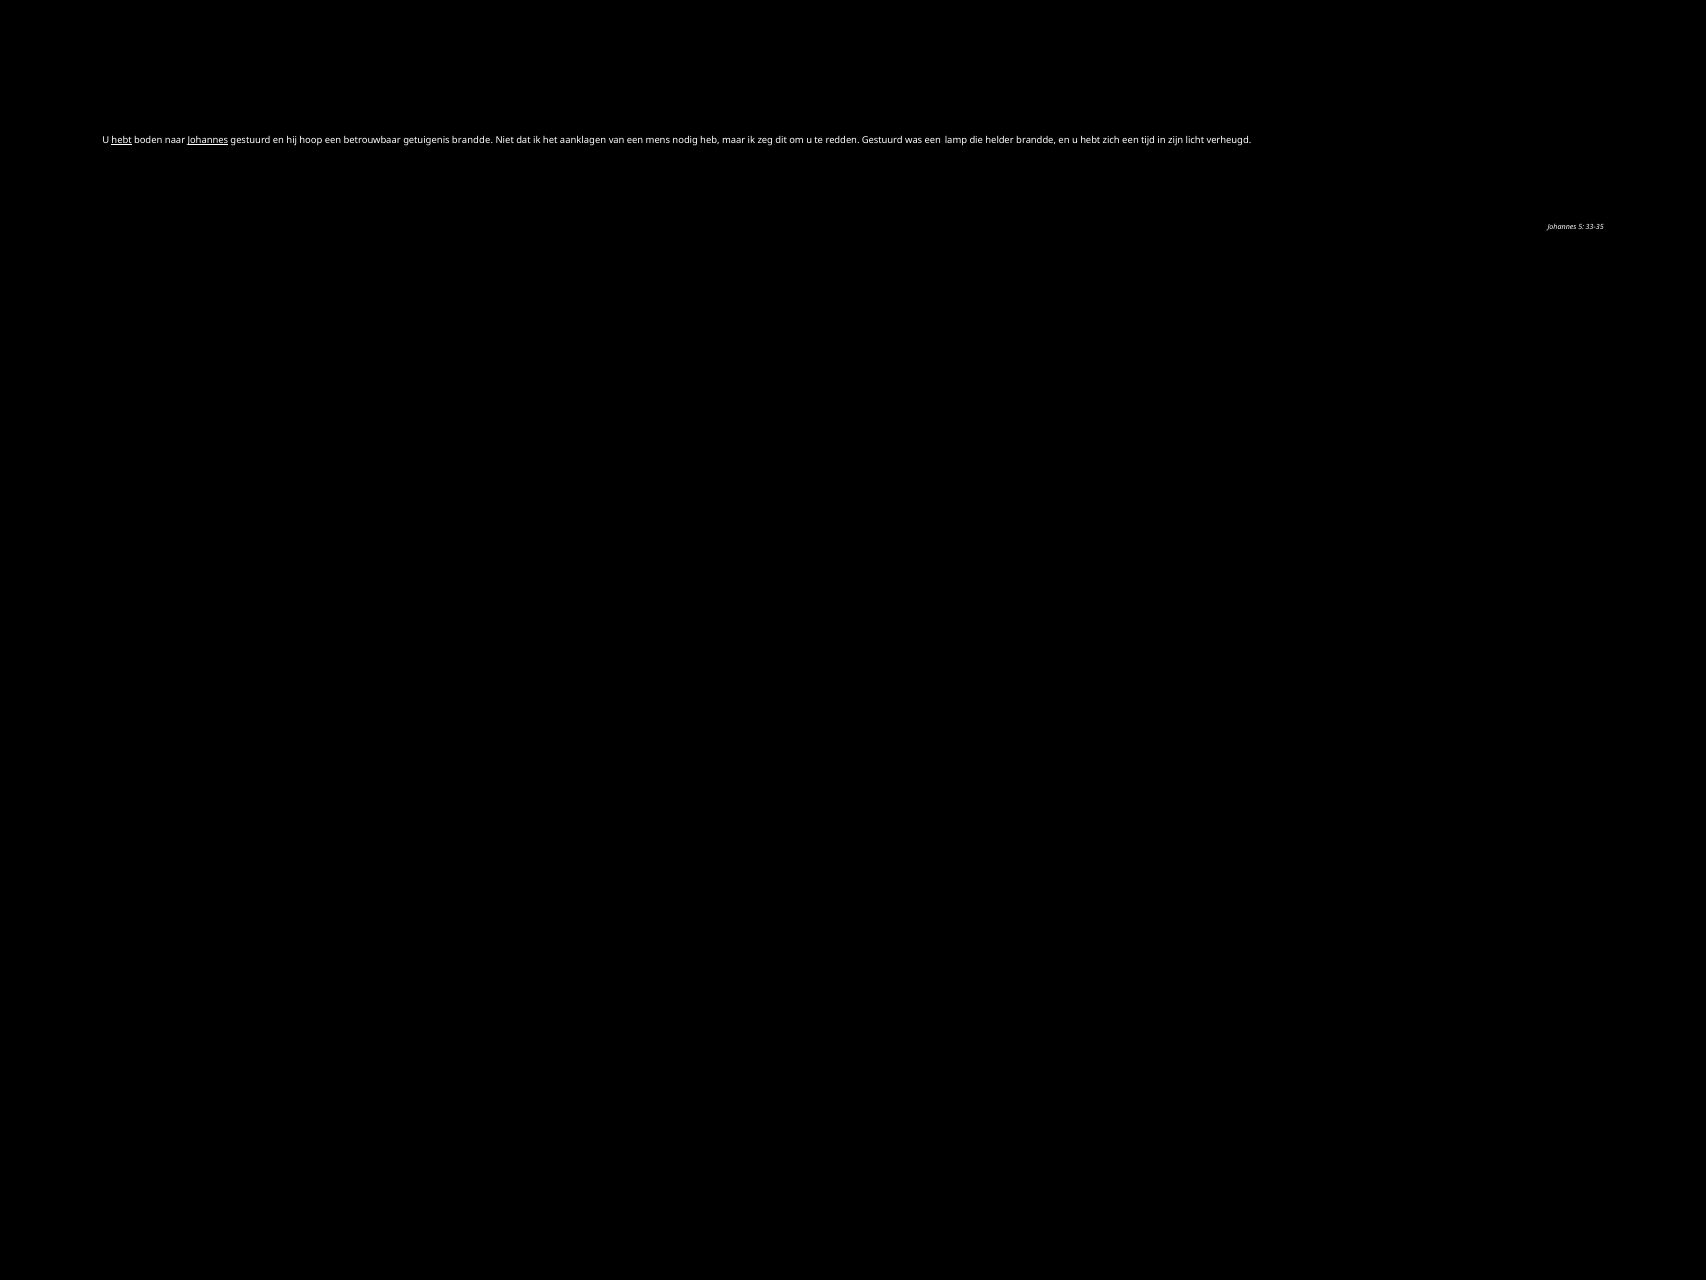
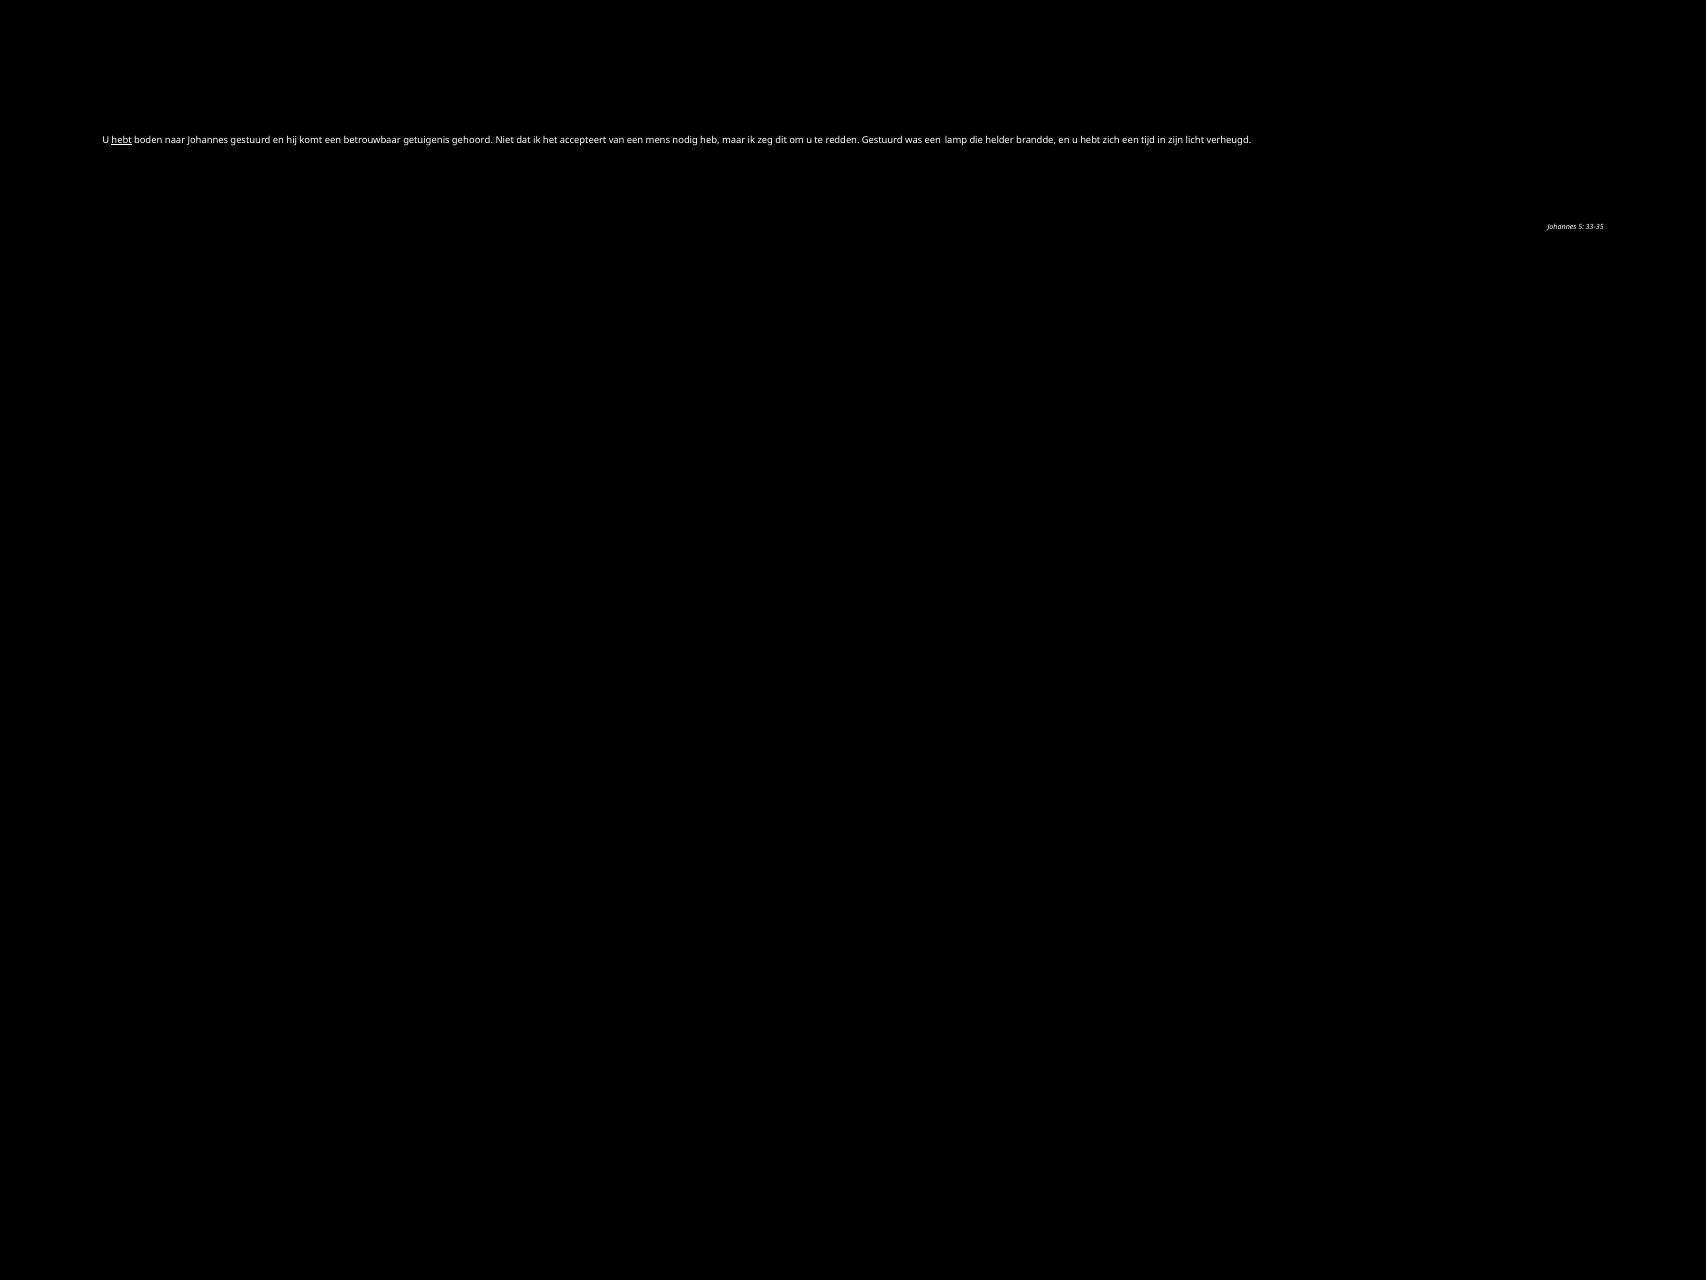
Johannes underline: present -> none (208, 140)
hoop: hoop -> komt (311, 140)
getuigenis brandde: brandde -> gehoord (473, 140)
aanklagen: aanklagen -> accepteert (583, 140)
